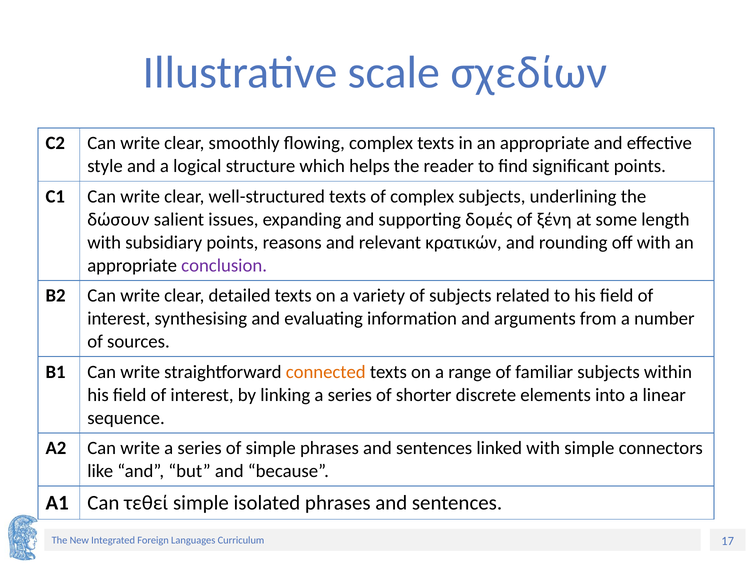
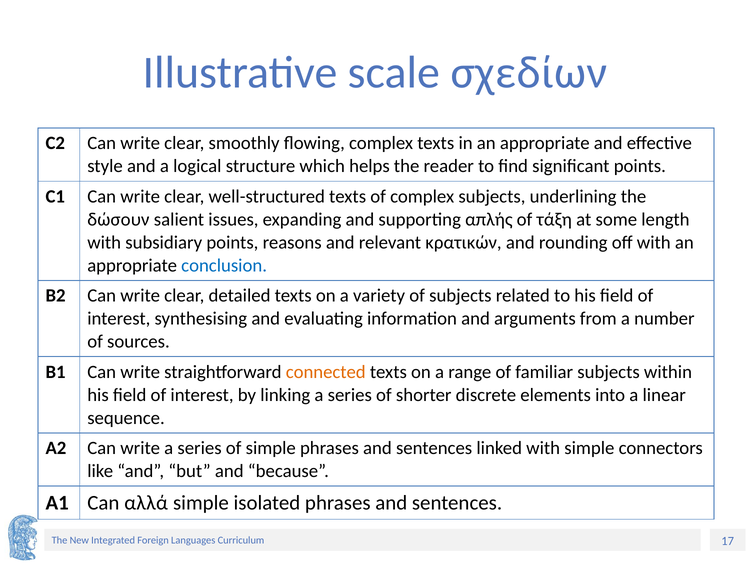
δομές: δομές -> απλής (489, 220)
ξένη: ξένη -> τάξη (554, 220)
conclusion colour: purple -> blue (224, 265)
τεθεί: τεθεί -> αλλά (146, 503)
